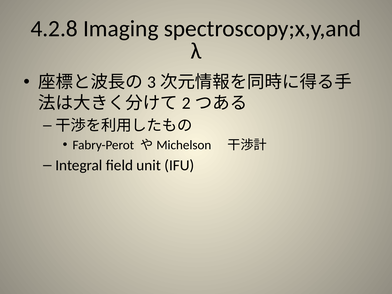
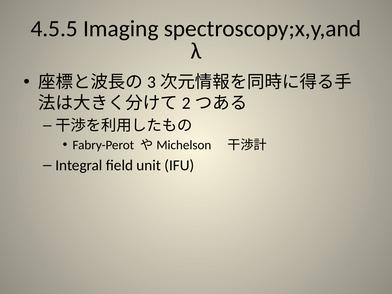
4.2.8: 4.2.8 -> 4.5.5 (54, 29)
